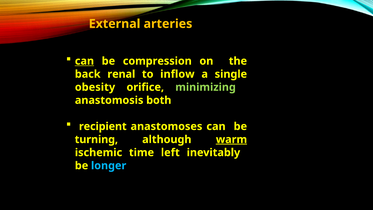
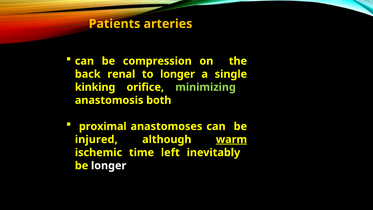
External: External -> Patients (115, 24)
can underline: present -> none (84, 61)
to inflow: inflow -> longer (177, 74)
obesity: obesity -> kinking (95, 87)
recipient: recipient -> proximal (103, 126)
turning: turning -> injured (96, 139)
longer colour: light blue -> white (109, 165)
